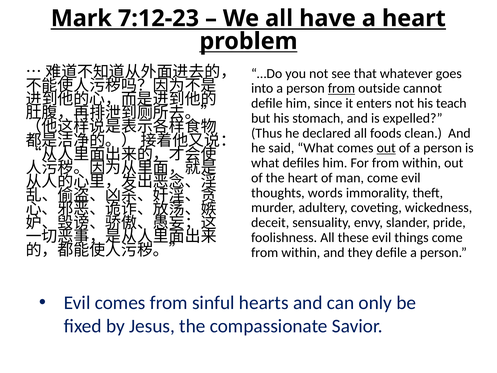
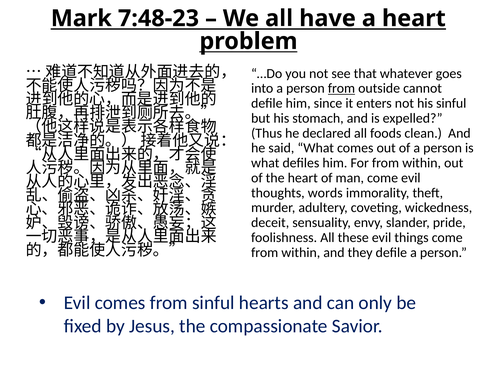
7:12-23: 7:12-23 -> 7:48-23 (158, 18)
his teach: teach -> sinful (451, 103)
out underline: present -> none (386, 148)
